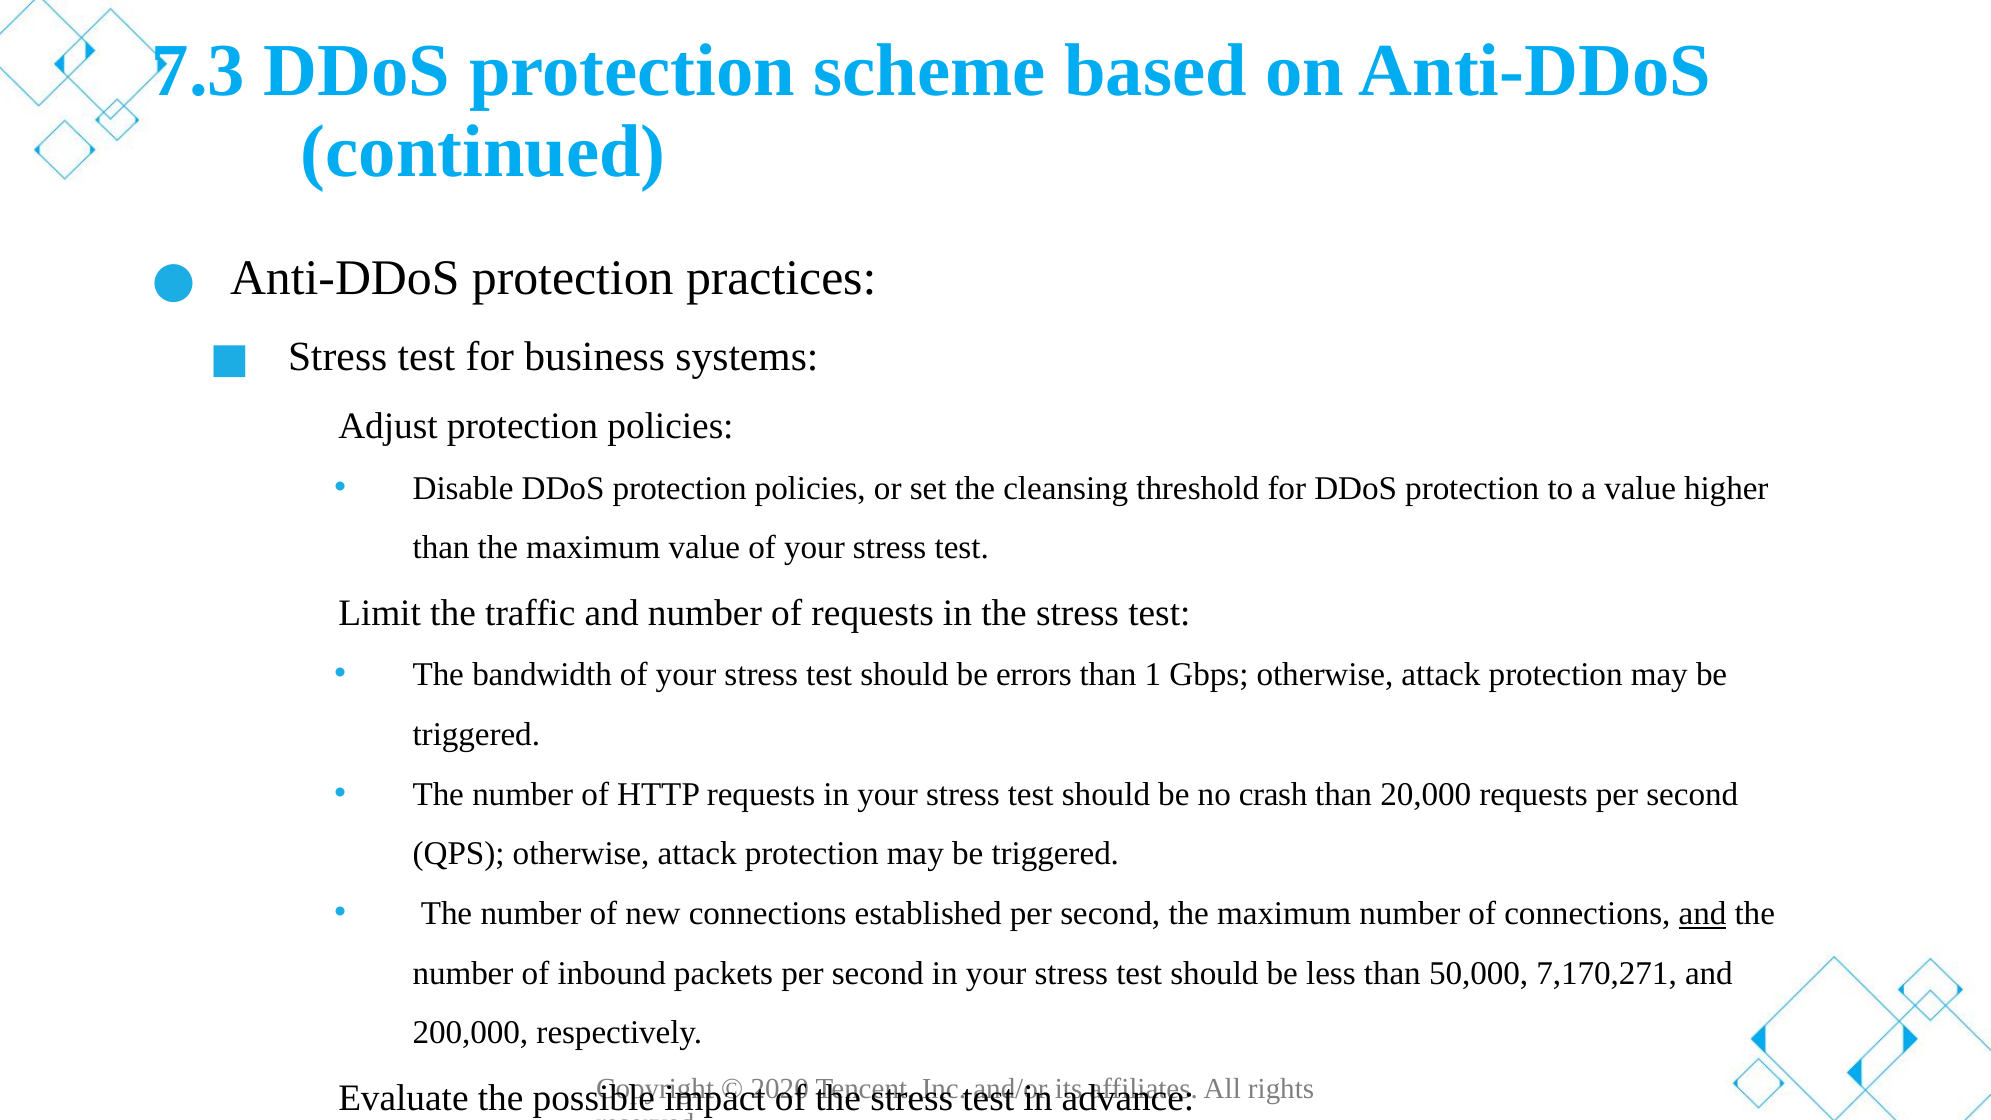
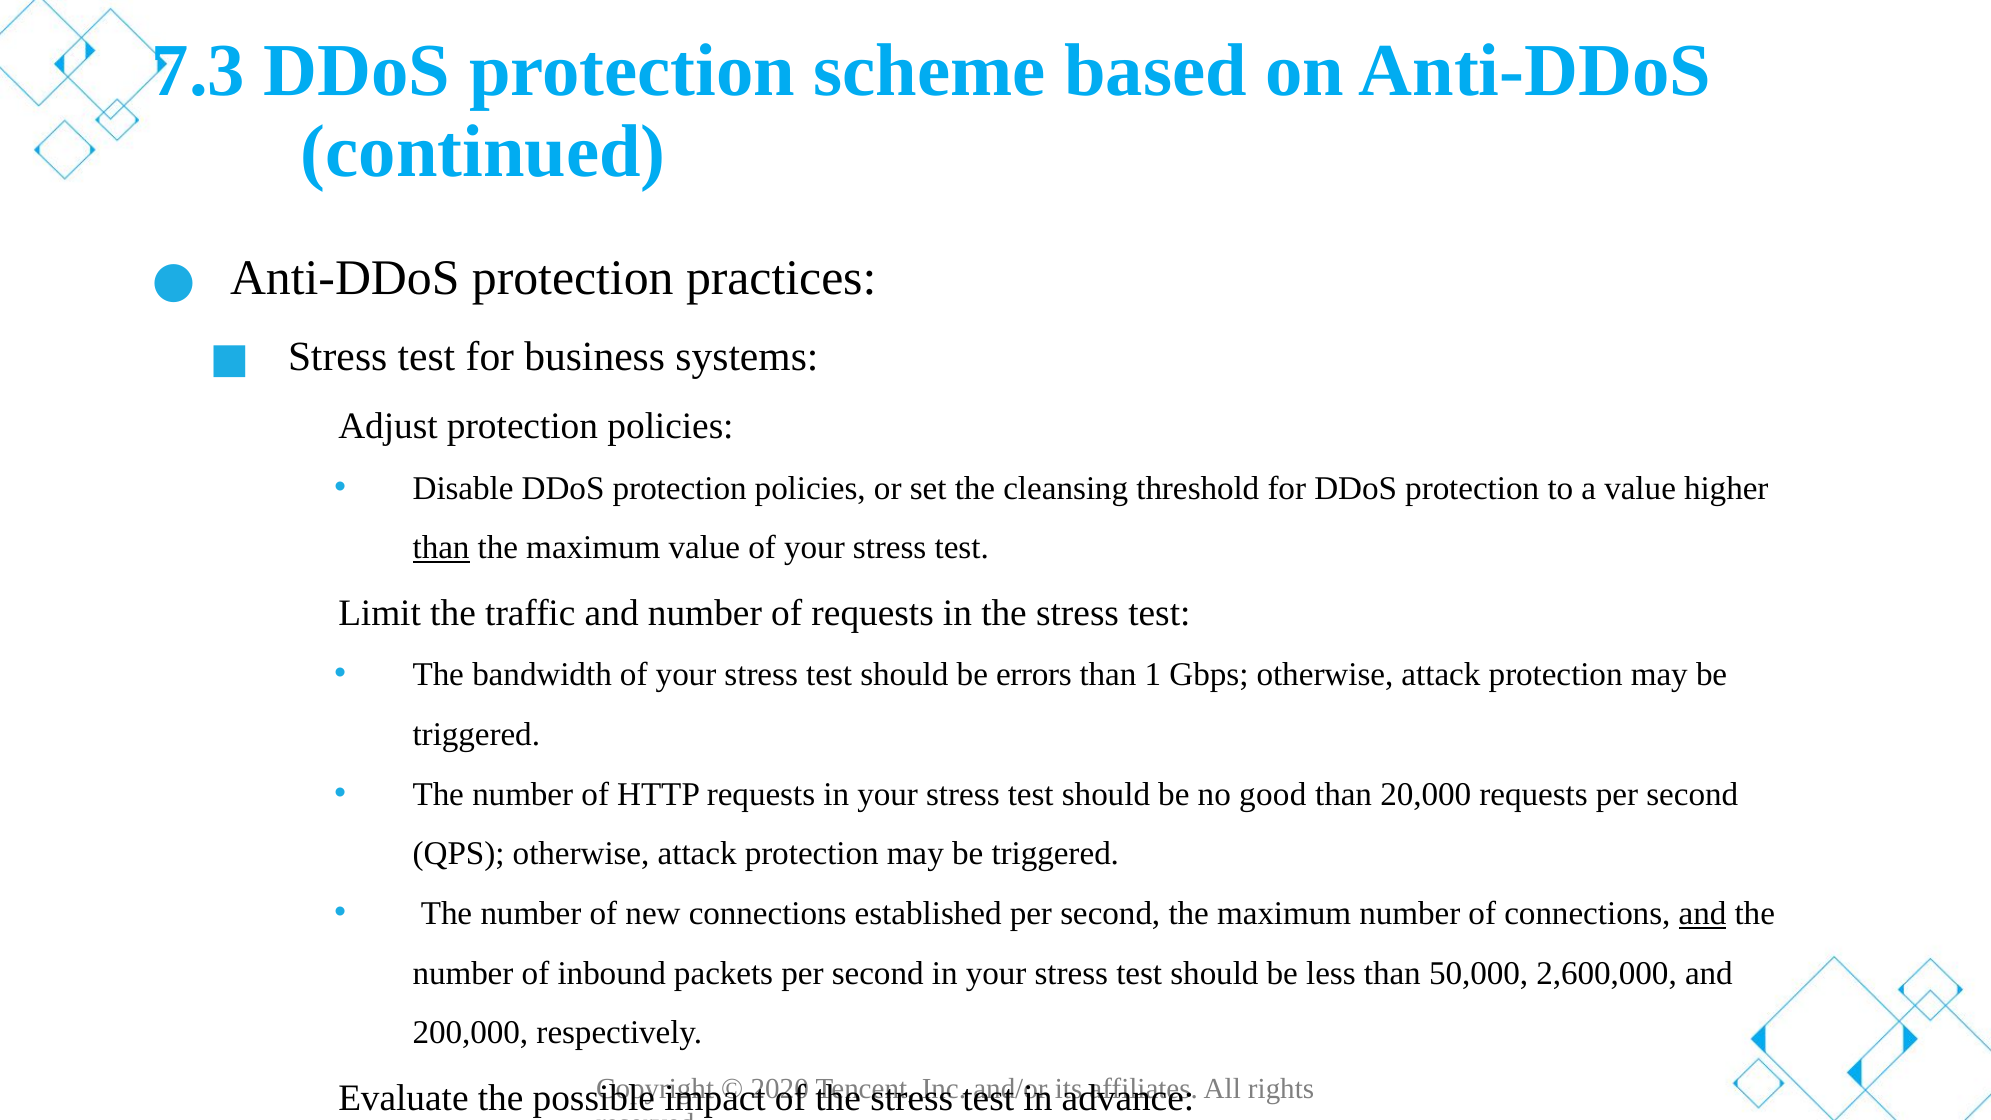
than underline: none -> present (441, 548)
crash: crash -> good (1273, 794)
7,170,271: 7,170,271 -> 2,600,000 (1607, 973)
